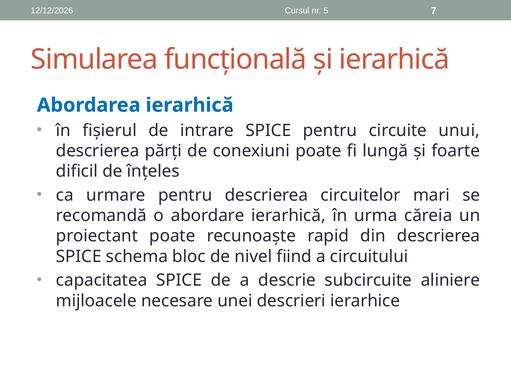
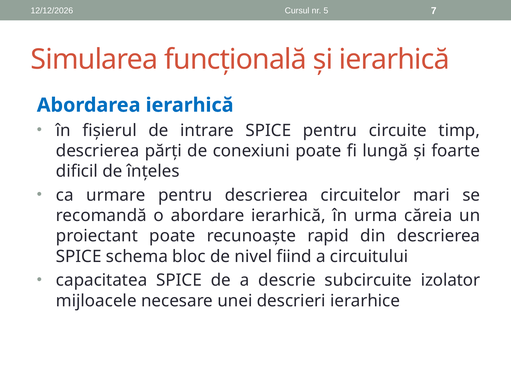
unui: unui -> timp (459, 131)
aliniere: aliniere -> izolator (450, 280)
